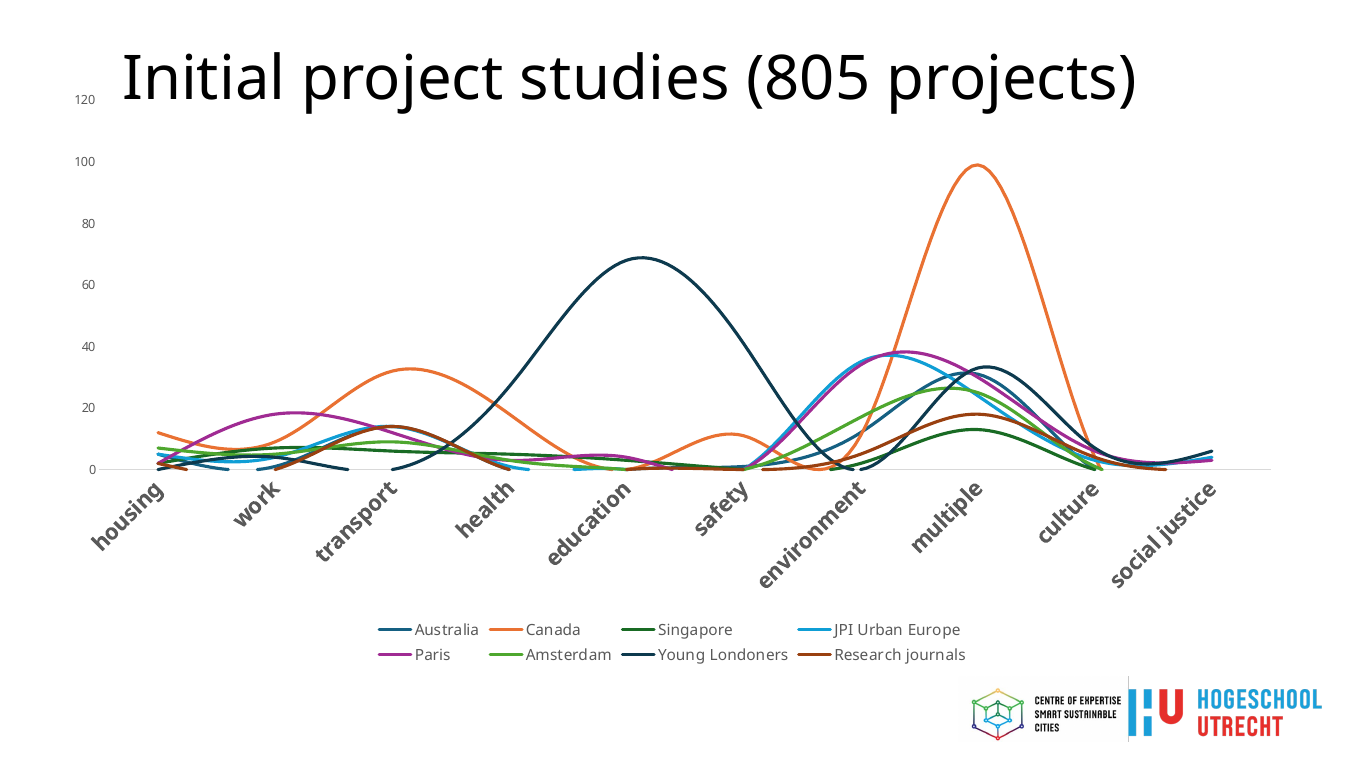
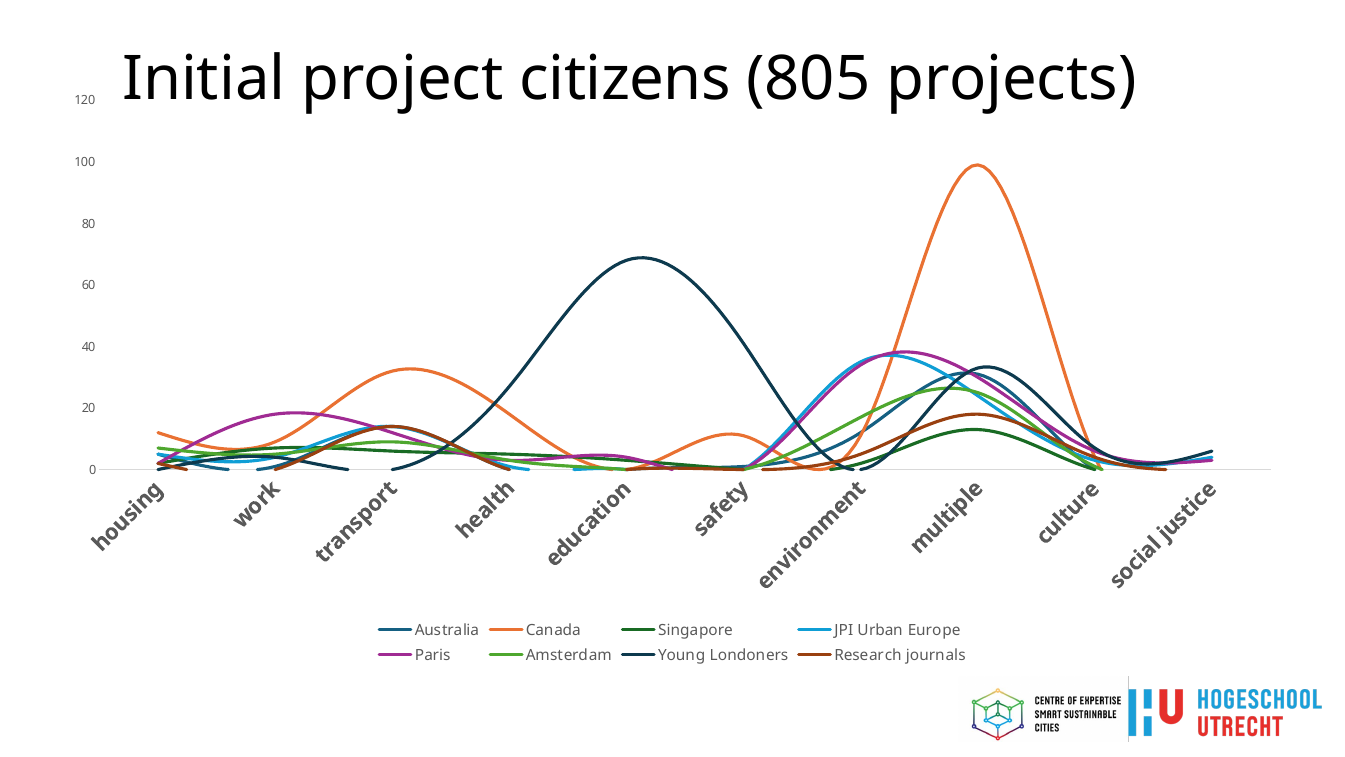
studies: studies -> citizens (625, 79)
